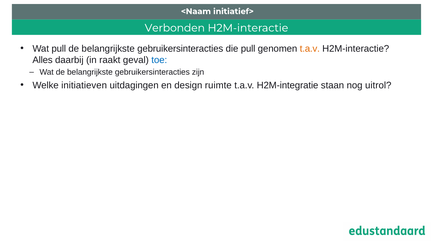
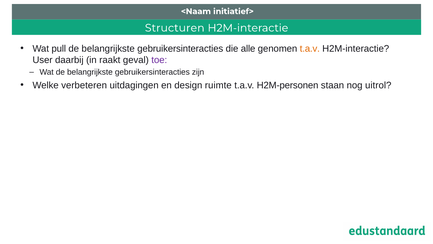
Verbonden: Verbonden -> Structuren (175, 28)
die pull: pull -> alle (248, 49)
Alles: Alles -> User (43, 60)
toe colour: blue -> purple (159, 60)
initiatieven: initiatieven -> verbeteren (84, 85)
H2M-integratie: H2M-integratie -> H2M-personen (288, 85)
